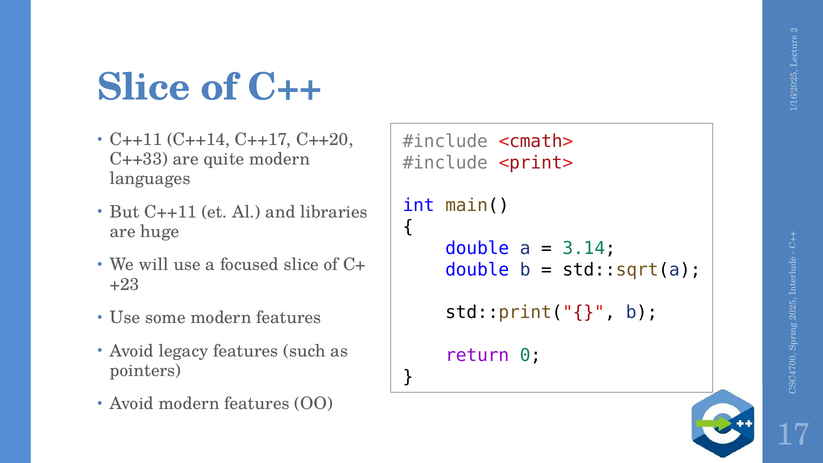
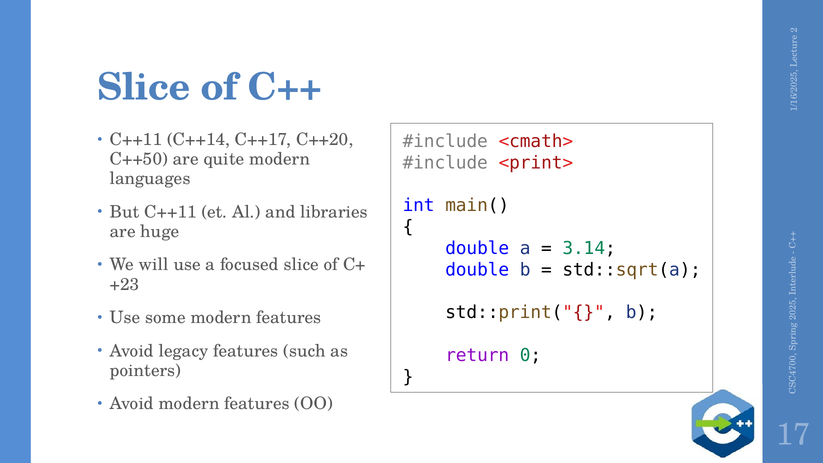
C++33: C++33 -> C++50 (139, 159)
